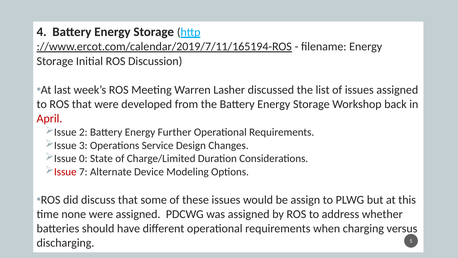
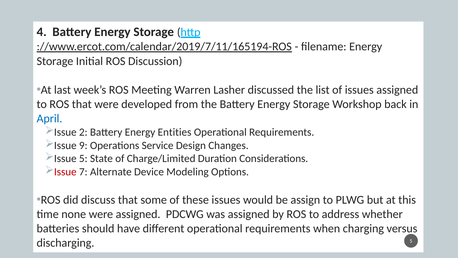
April colour: red -> blue (50, 118)
Further: Further -> Entities (175, 132)
3: 3 -> 9 (83, 145)
Issue 0: 0 -> 5 (83, 158)
